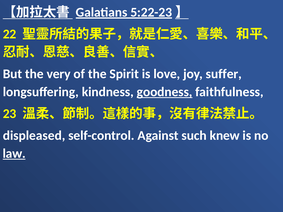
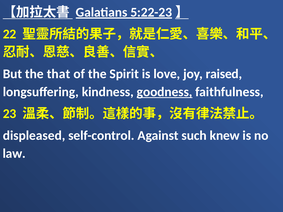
very: very -> that (59, 74)
suffer: suffer -> raised (224, 74)
law underline: present -> none (14, 154)
